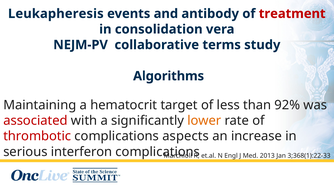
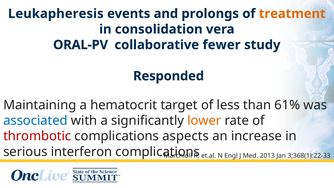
antibody: antibody -> prolongs (210, 14)
treatment colour: red -> orange (292, 14)
NEJM-PV: NEJM-PV -> ORAL-PV (81, 45)
terms: terms -> fewer (222, 45)
Algorithms: Algorithms -> Responded (169, 76)
92%: 92% -> 61% (287, 105)
associated colour: red -> blue (35, 121)
